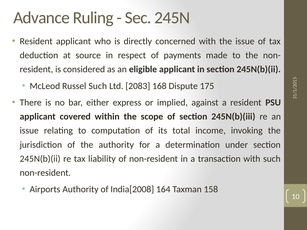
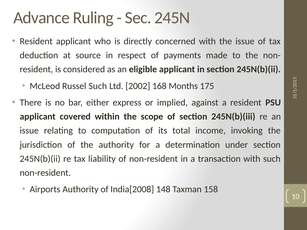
2083: 2083 -> 2002 (138, 86)
Dispute: Dispute -> Months (183, 86)
164: 164 -> 148 (163, 190)
